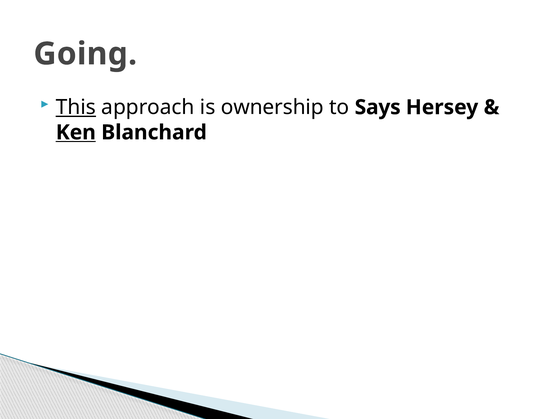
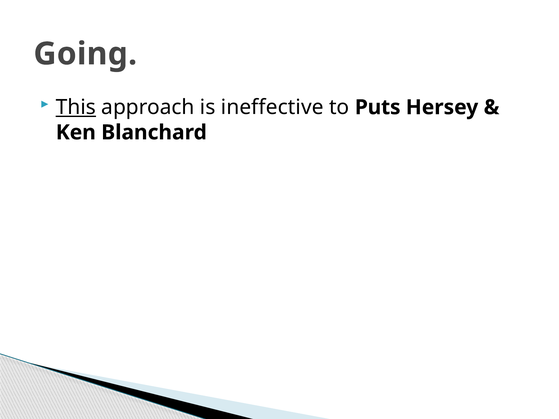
ownership: ownership -> ineffective (272, 107)
Says: Says -> Puts (378, 107)
Ken underline: present -> none (76, 133)
